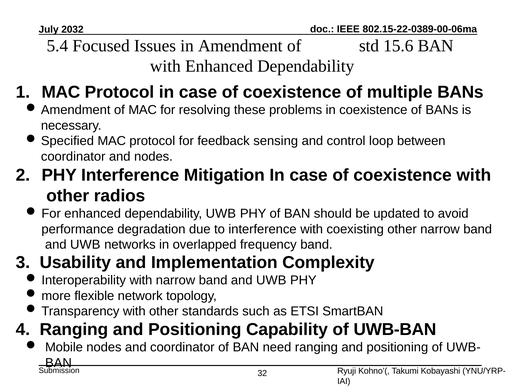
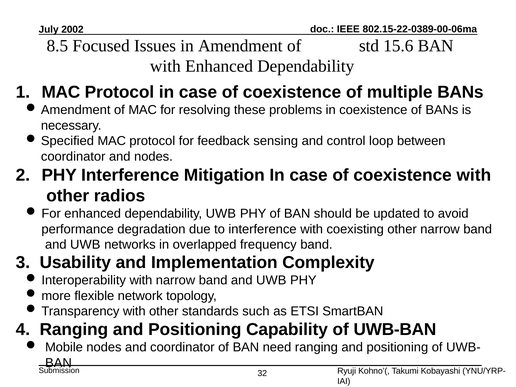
2032: 2032 -> 2002 (72, 29)
5.4: 5.4 -> 8.5 (57, 46)
